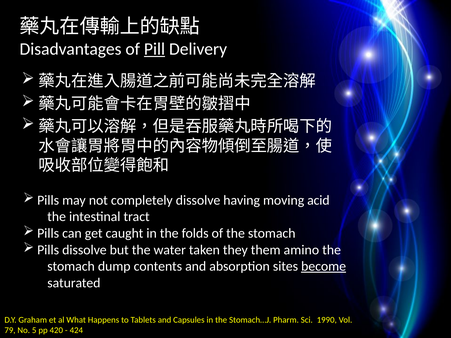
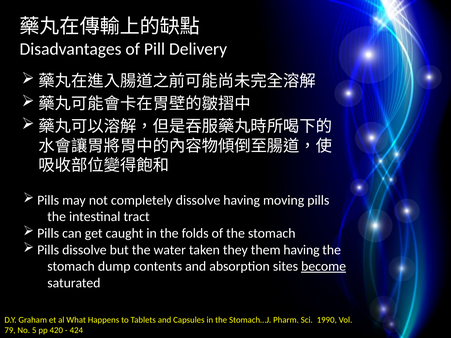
Pill underline: present -> none (155, 49)
moving acid: acid -> pills (318, 200)
them amino: amino -> having (301, 250)
